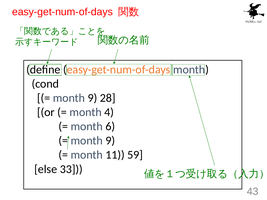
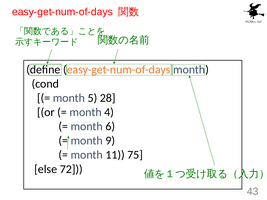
9: 9 -> 5 (92, 98)
59: 59 -> 75 (135, 155)
33: 33 -> 72 (71, 169)
